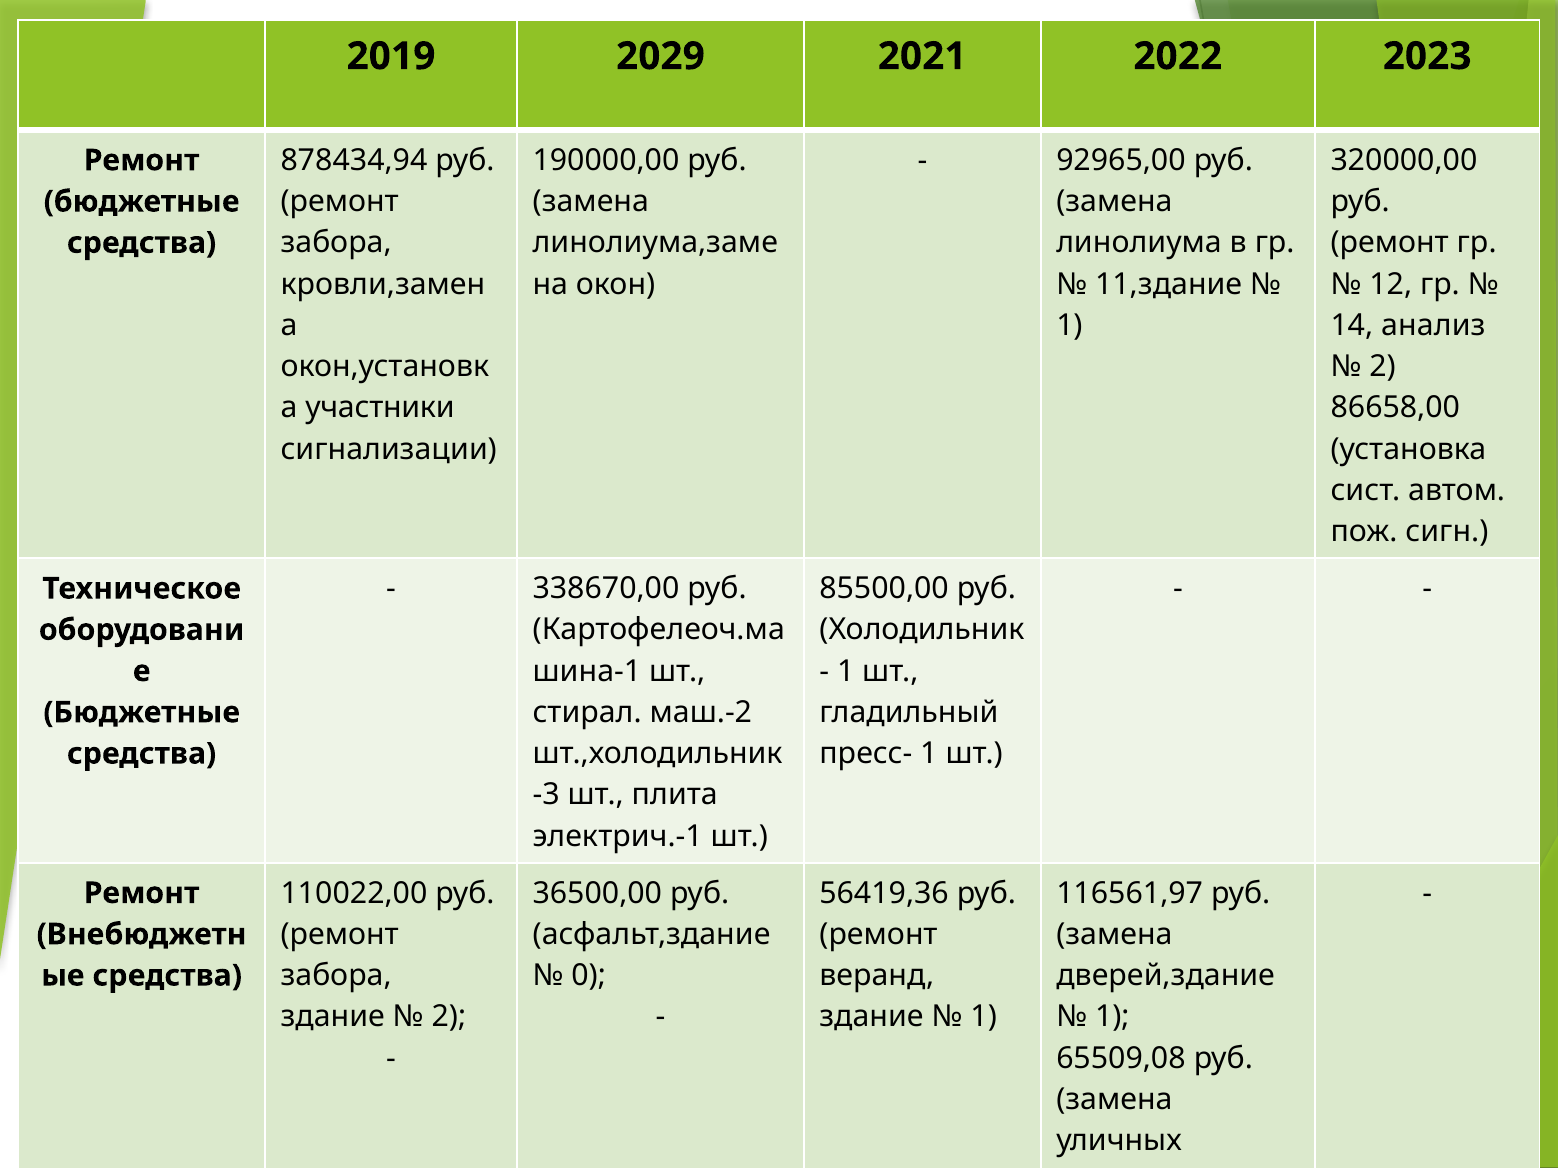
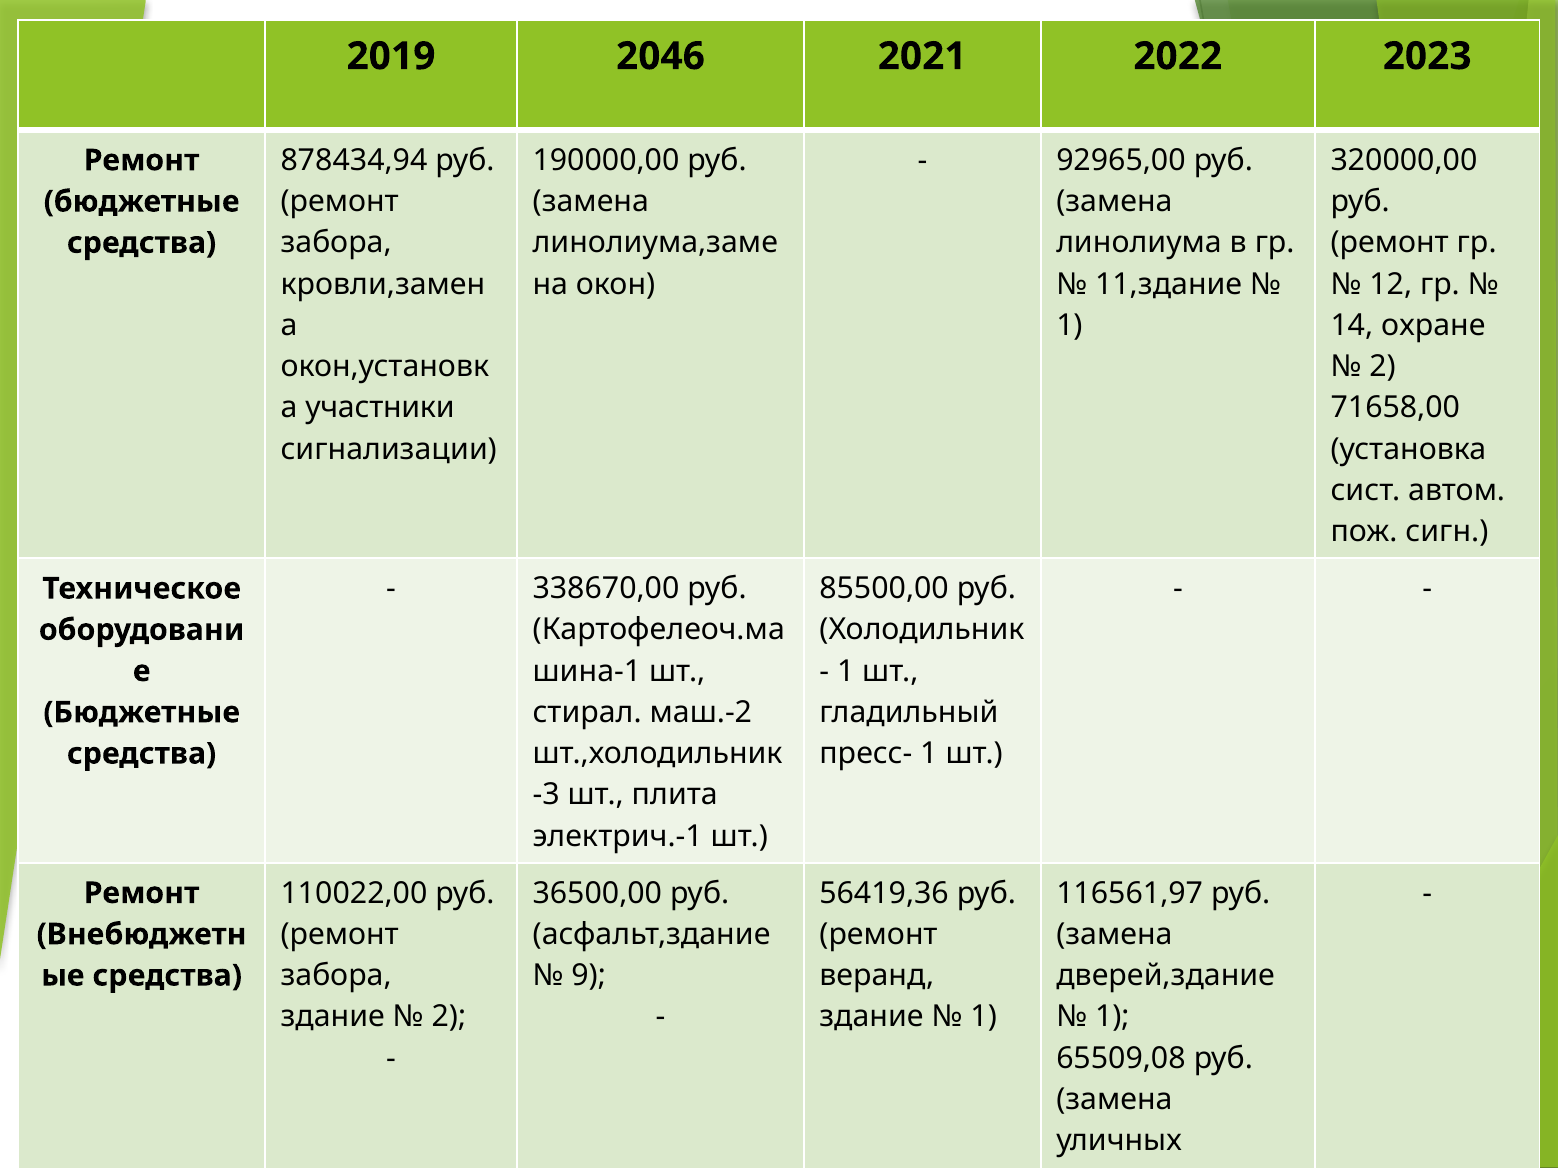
2029: 2029 -> 2046 (660, 56)
анализ: анализ -> охране (1433, 326)
86658,00: 86658,00 -> 71658,00 (1395, 408)
0: 0 -> 9 (589, 976)
